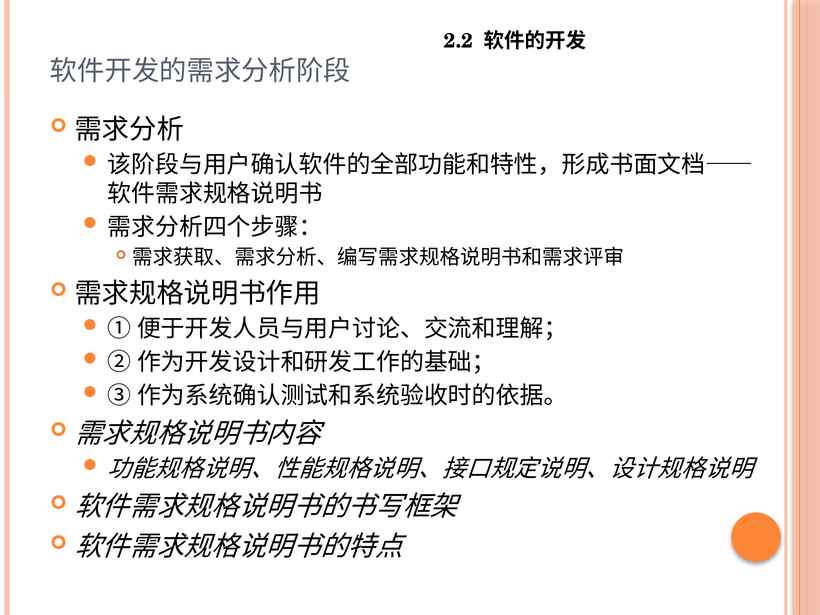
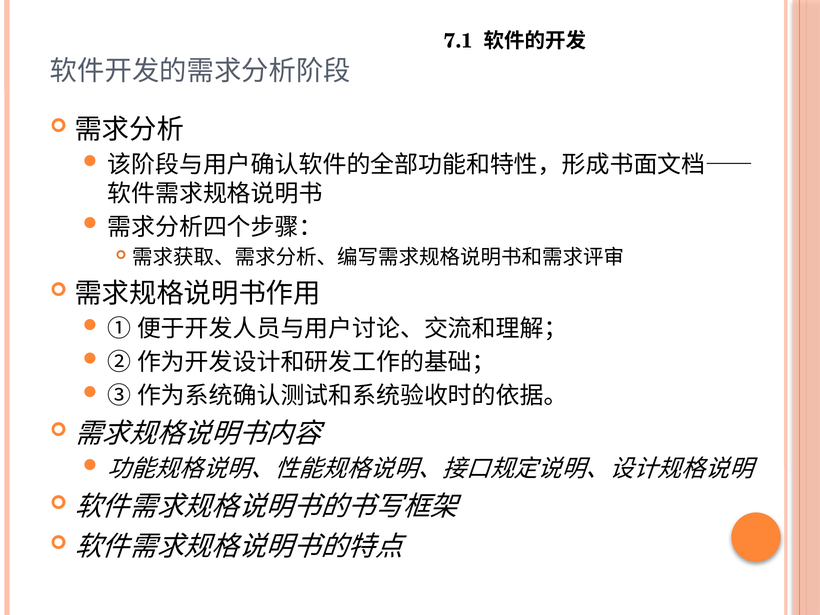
2.2: 2.2 -> 7.1 (458, 41)
